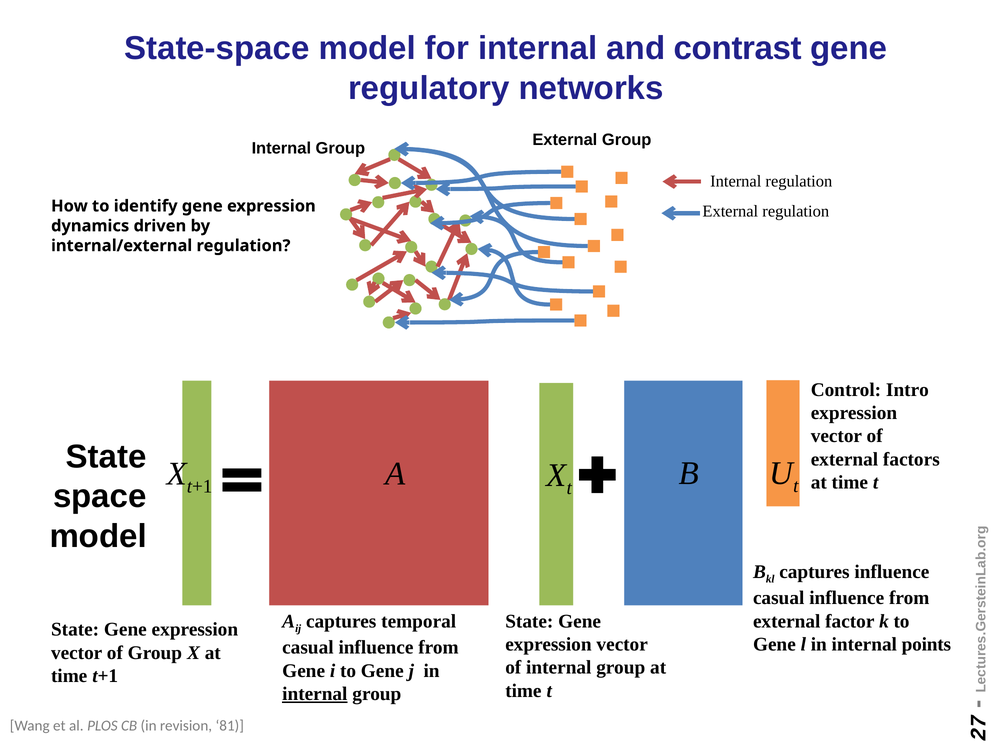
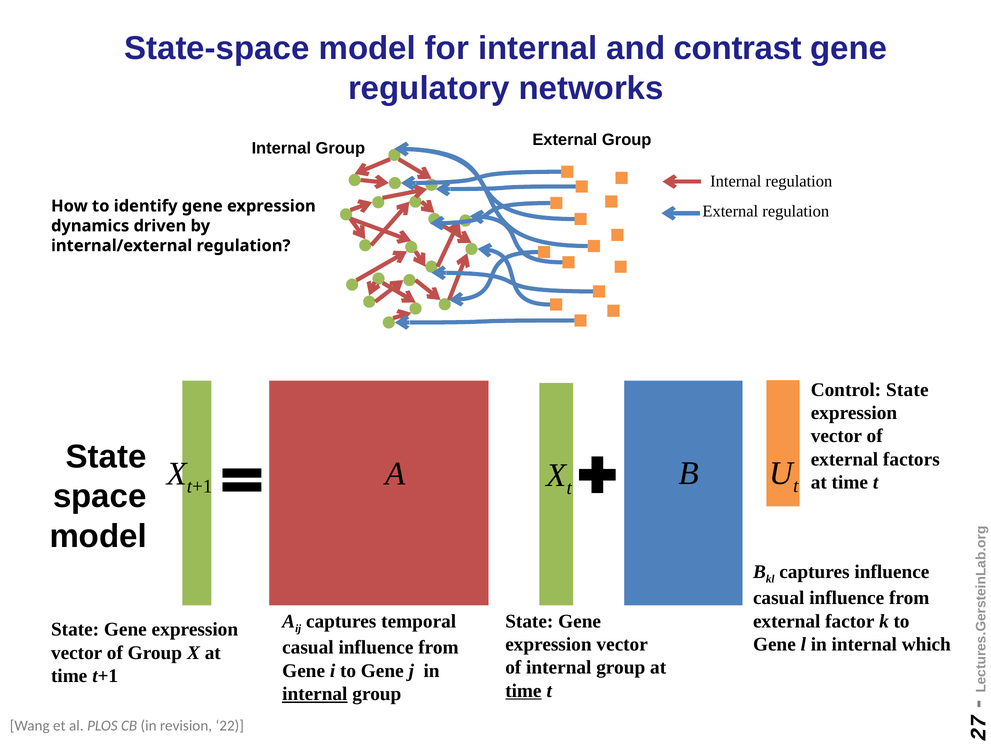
Control Intro: Intro -> State (907, 389)
points: points -> which (926, 644)
time underline: none -> present (523, 690)
81: 81 -> 22 (230, 725)
